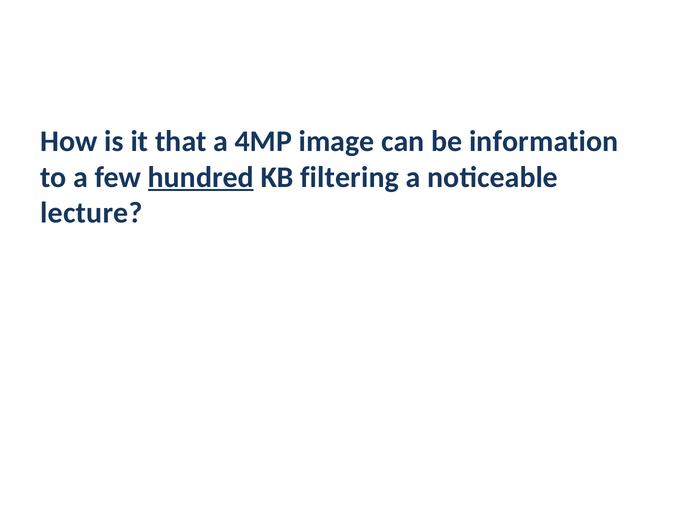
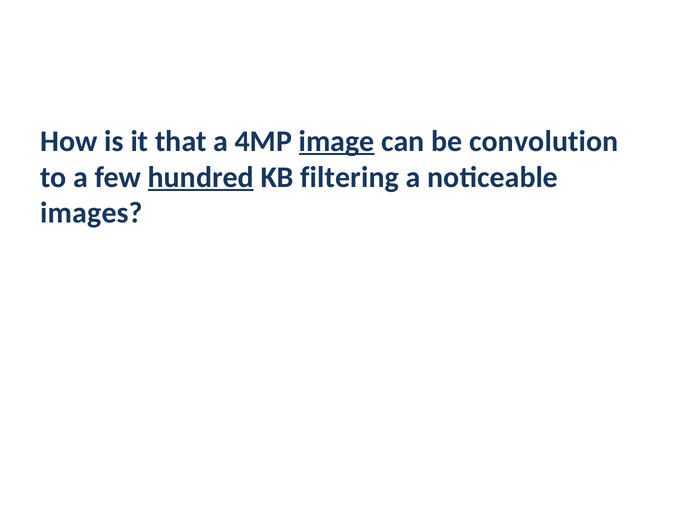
image underline: none -> present (337, 141)
information: information -> convolution (544, 141)
lecture: lecture -> images (92, 213)
